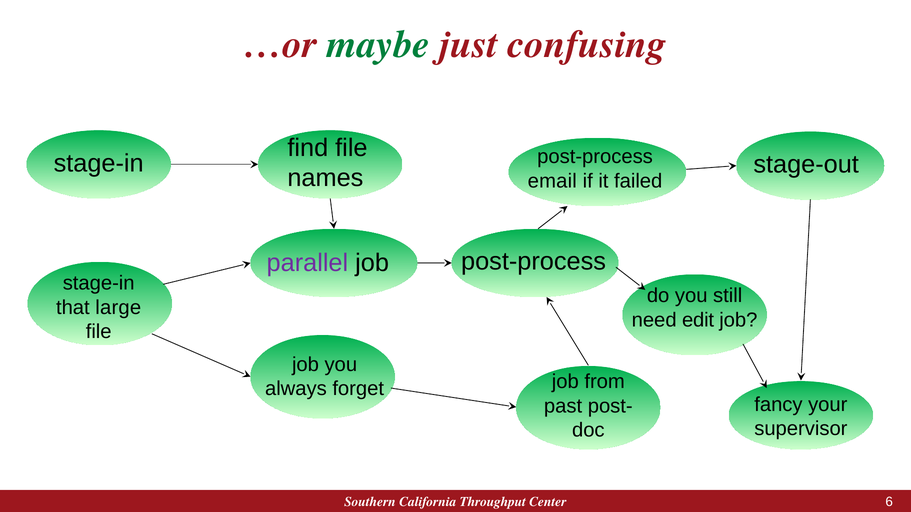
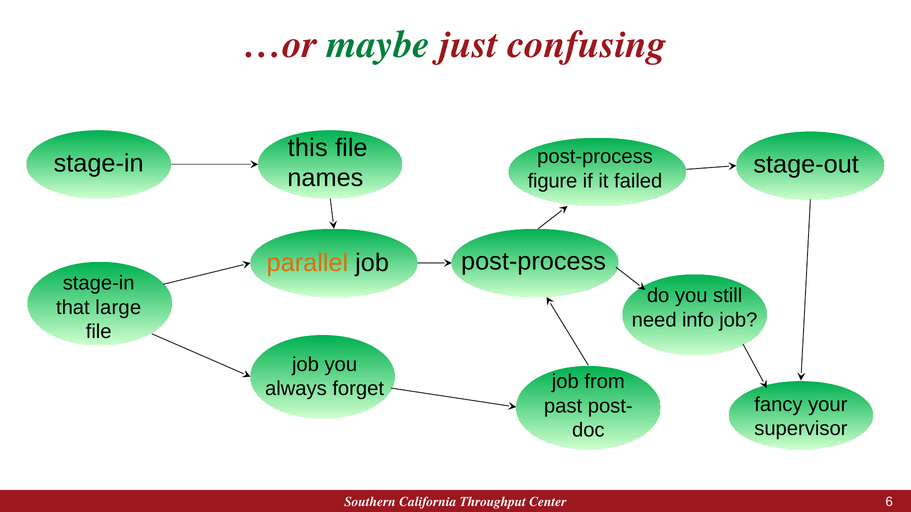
find: find -> this (308, 148)
email: email -> figure (552, 181)
parallel colour: purple -> orange (307, 263)
edit: edit -> info (698, 320)
